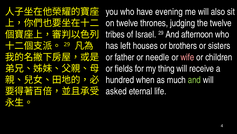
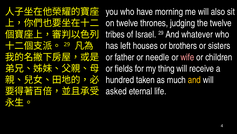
evening: evening -> morning (169, 12)
afternoon: afternoon -> whatever (197, 34)
when: when -> taken (145, 79)
and colour: light green -> yellow (194, 79)
